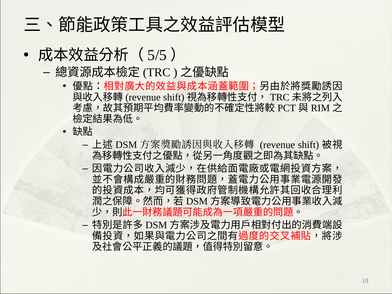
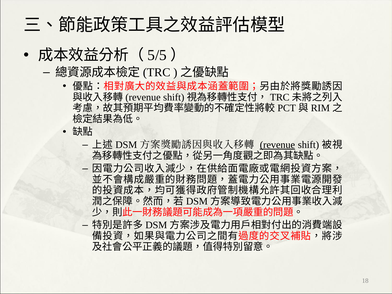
revenue underline: none -> present (277, 145)
